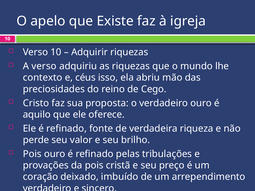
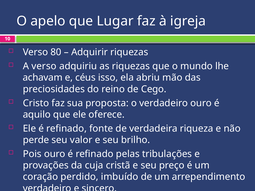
Existe: Existe -> Lugar (115, 21)
Verso 10: 10 -> 80 (56, 52)
contexto: contexto -> achavam (43, 78)
da pois: pois -> cuja (94, 166)
deixado: deixado -> perdido (80, 177)
